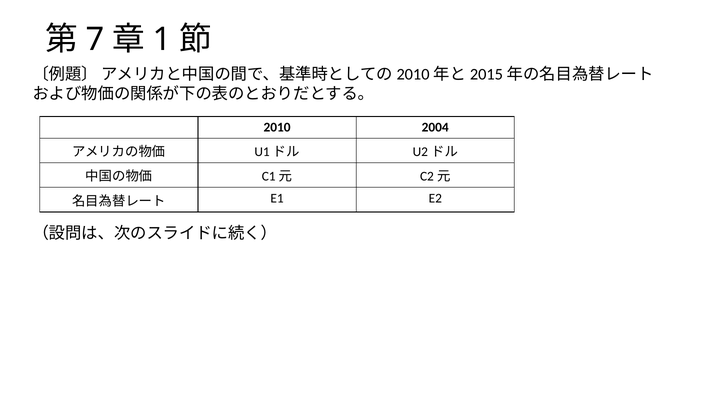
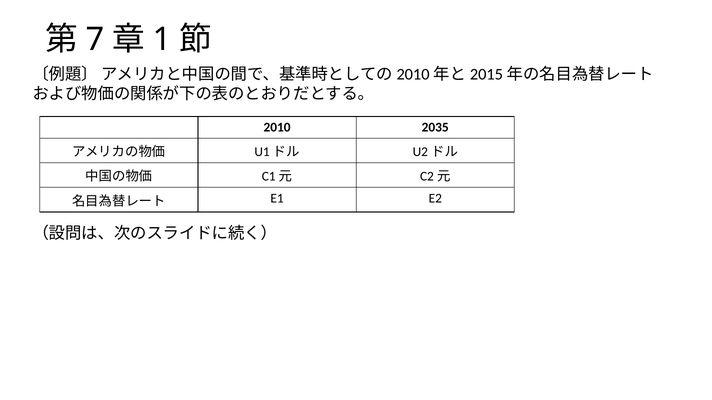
2004: 2004 -> 2035 (435, 128)
